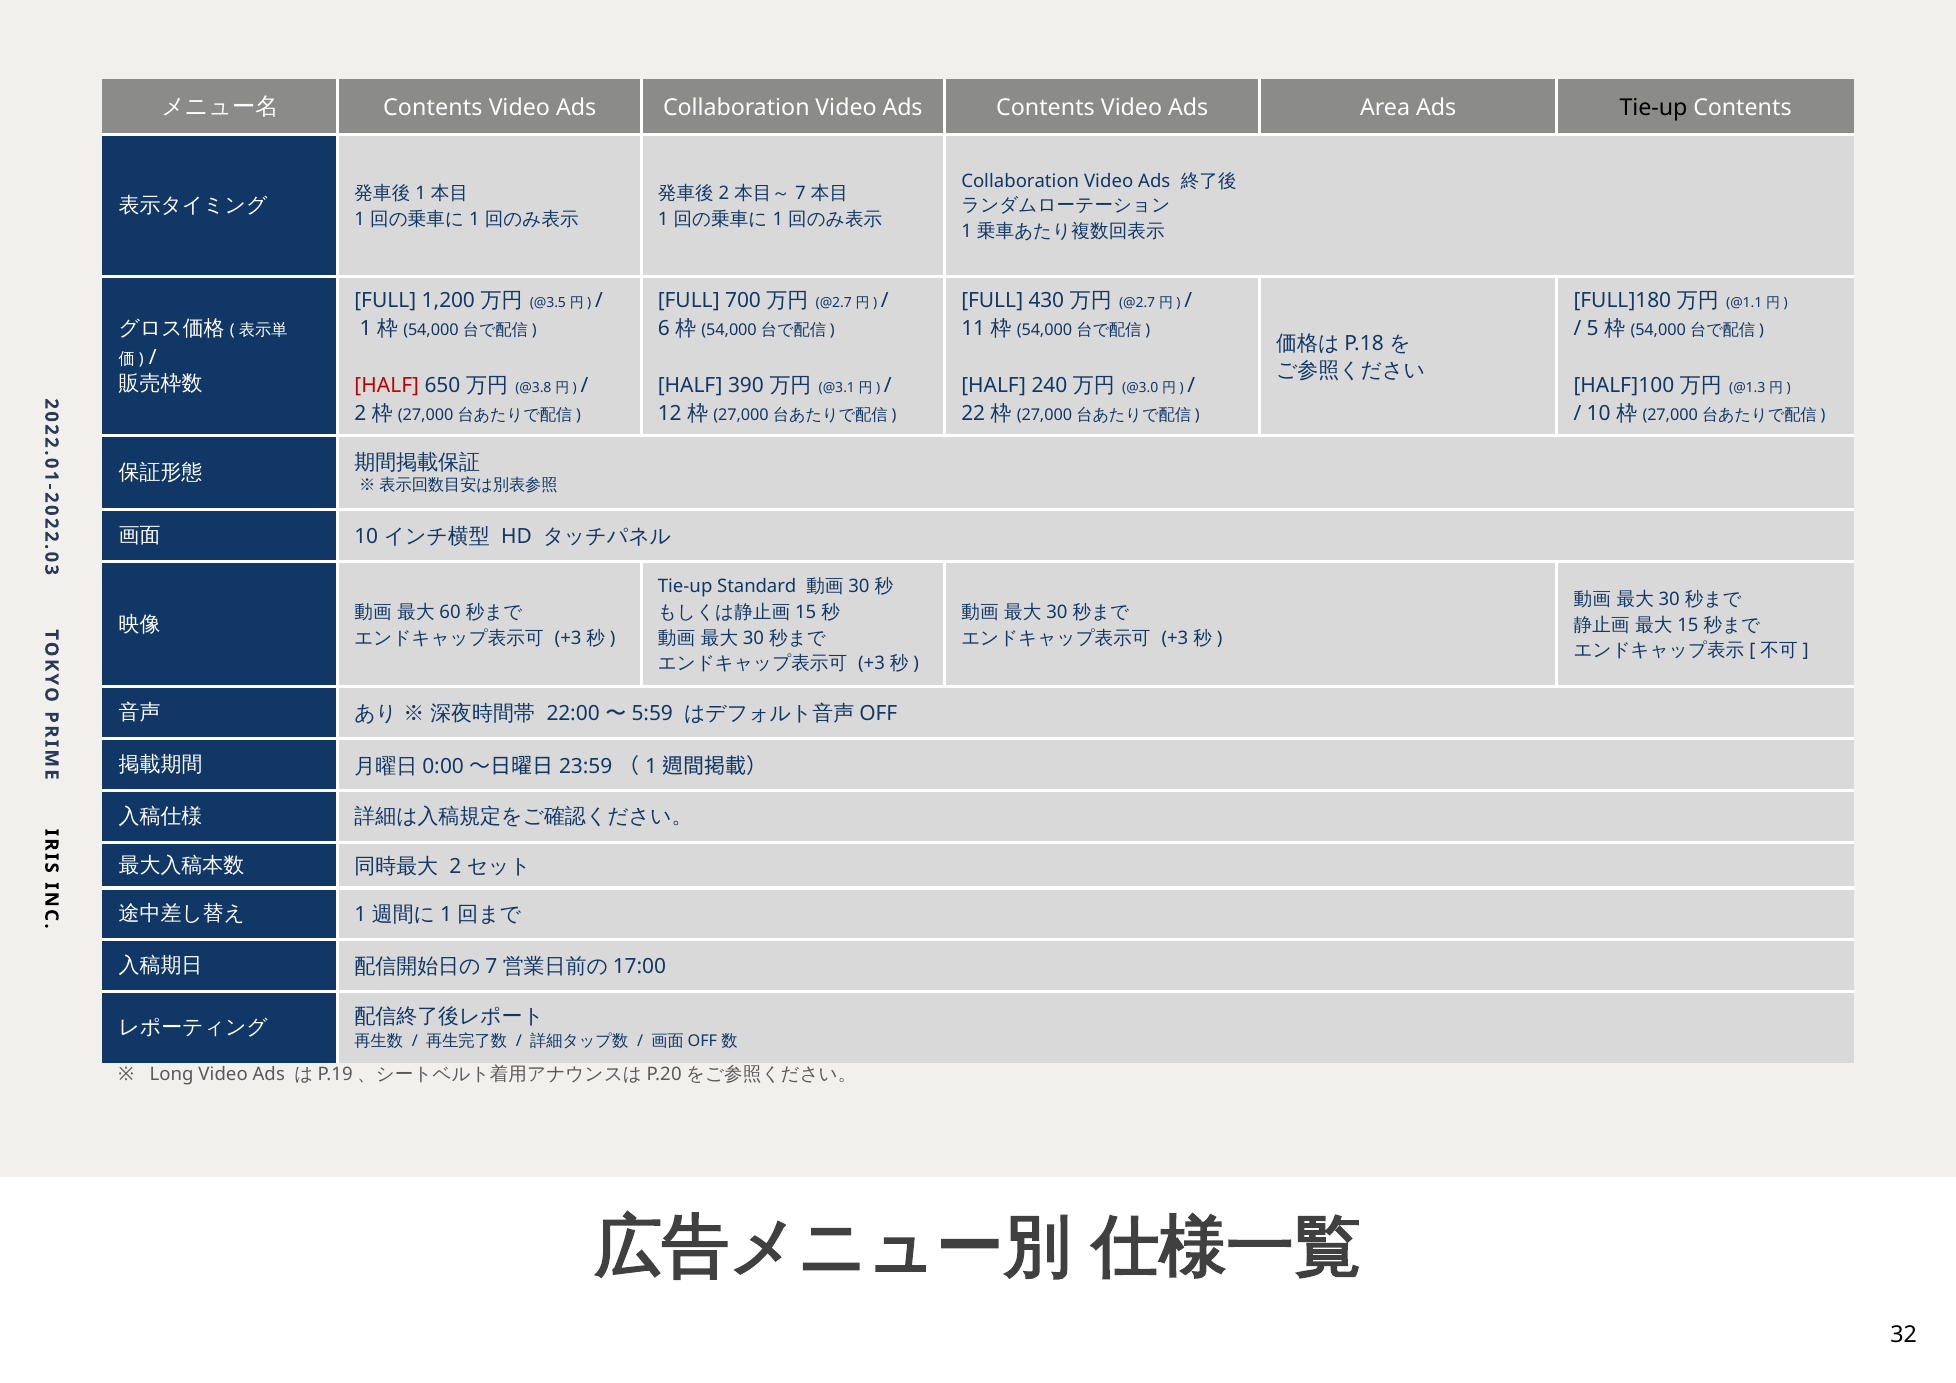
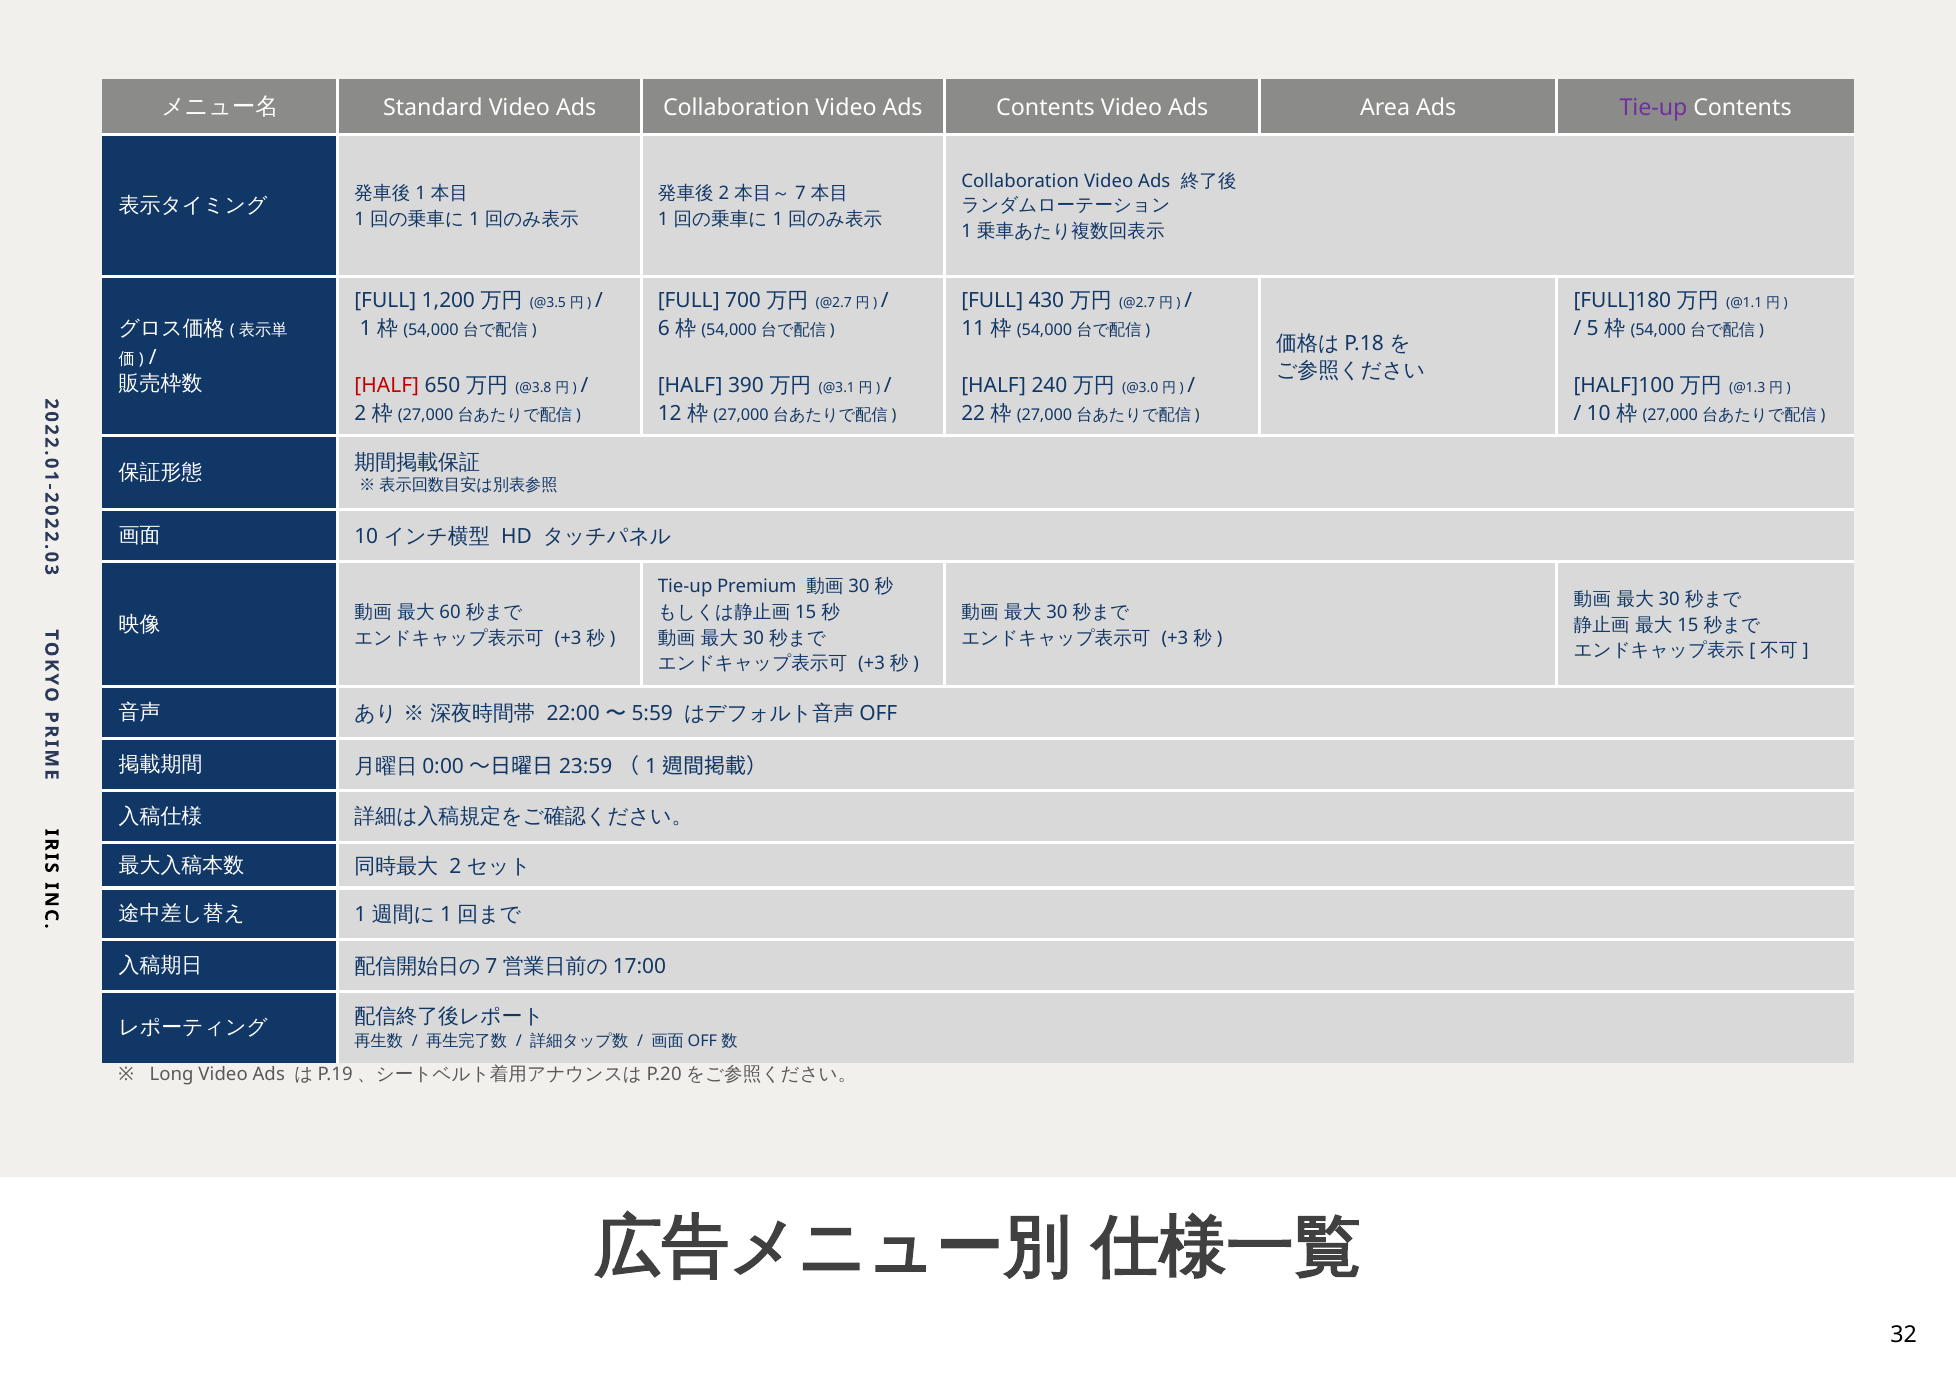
Contents: Contents -> Standard (433, 108)
Tie-up colour: black -> purple (1654, 108)
Standard: Standard -> Premium (757, 587)
